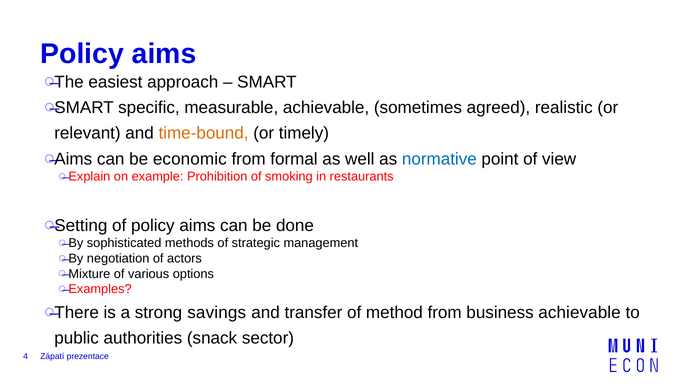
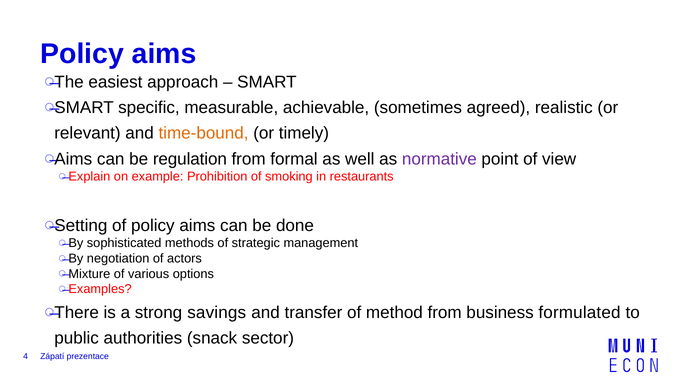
economic: economic -> regulation (190, 159)
normative colour: blue -> purple (439, 159)
business achievable: achievable -> formulated (579, 312)
